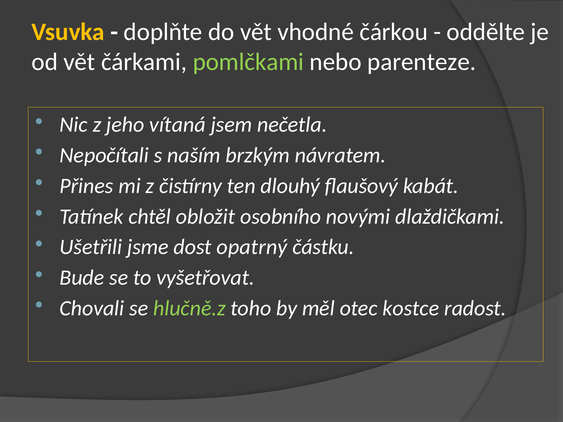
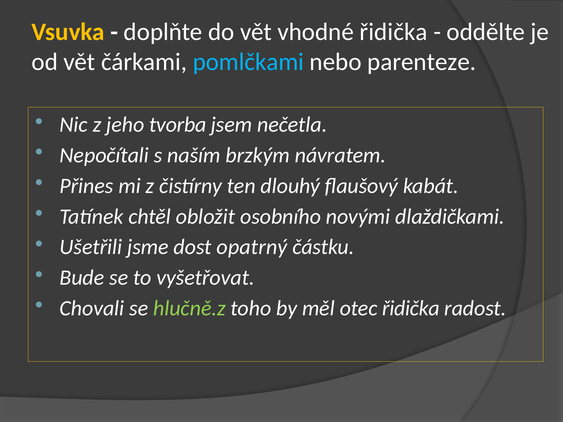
vhodné čárkou: čárkou -> řidička (394, 32)
pomlčkami colour: light green -> light blue (248, 62)
vítaná: vítaná -> tvorba (178, 125)
otec kostce: kostce -> řidička (411, 308)
